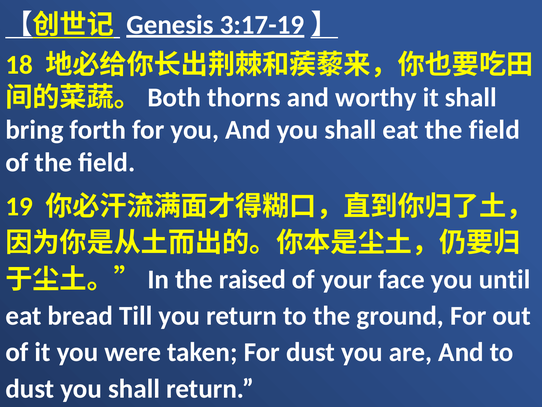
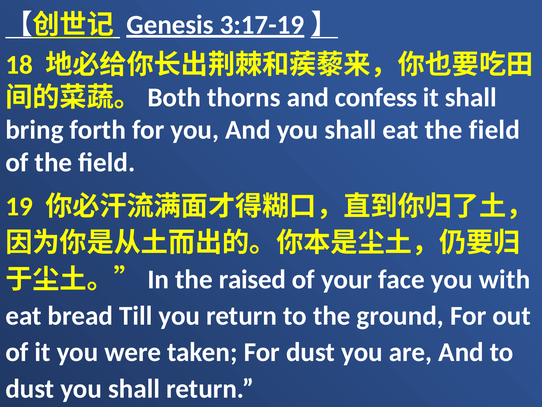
worthy: worthy -> confess (376, 97)
until: until -> with (505, 279)
